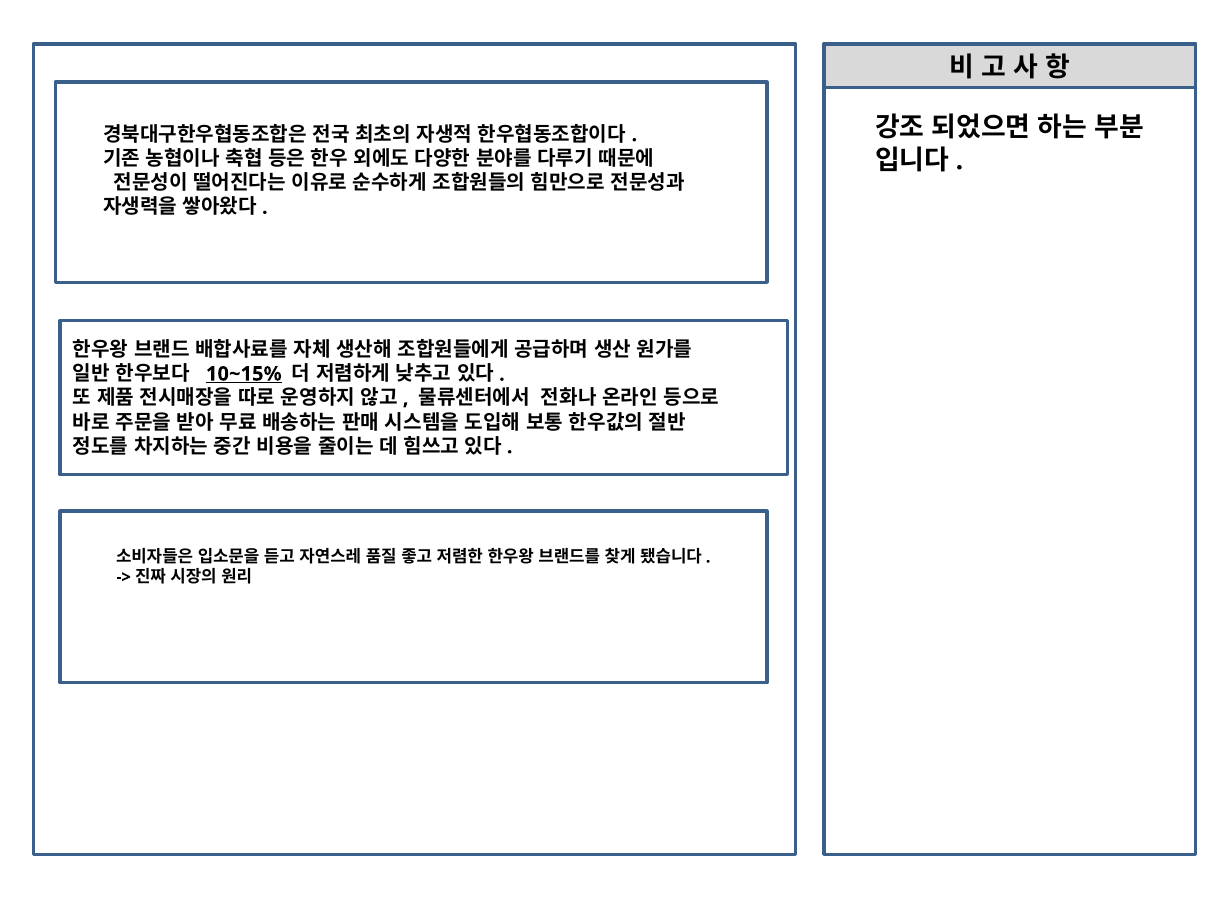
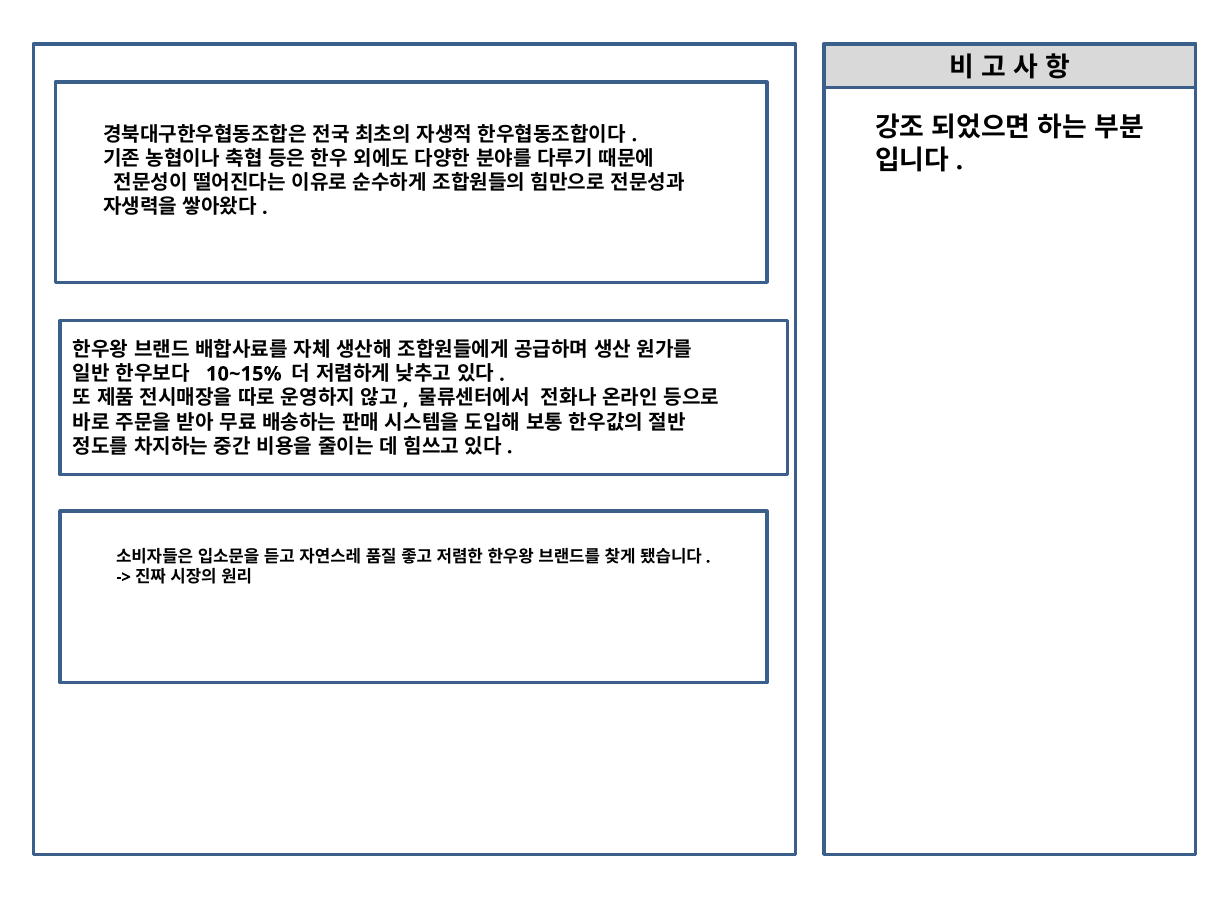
10~15% underline: present -> none (244, 374)
